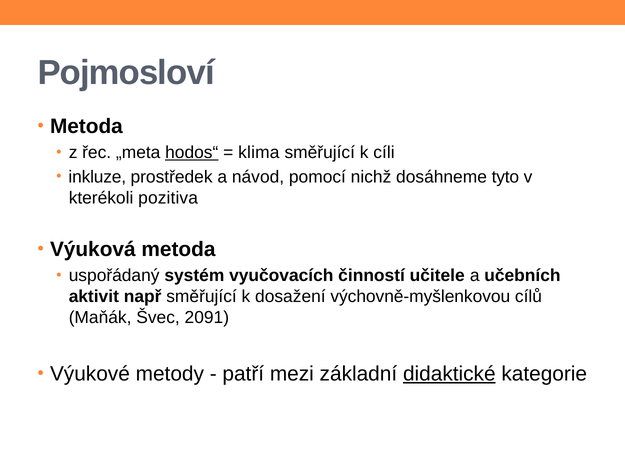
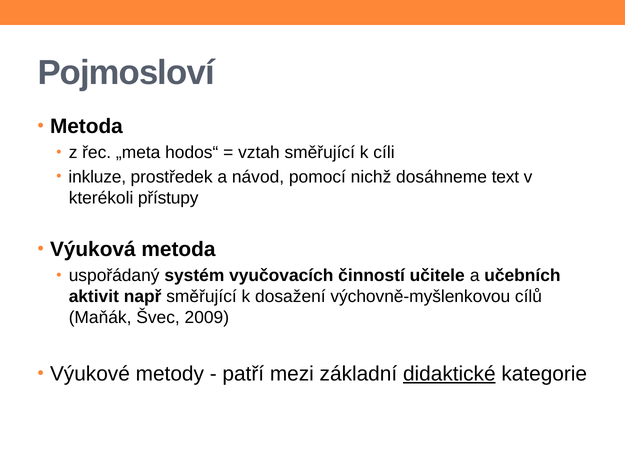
hodos“ underline: present -> none (192, 153)
klima: klima -> vztah (259, 153)
tyto: tyto -> text (505, 177)
pozitiva: pozitiva -> přístupy (168, 198)
2091: 2091 -> 2009 (207, 317)
